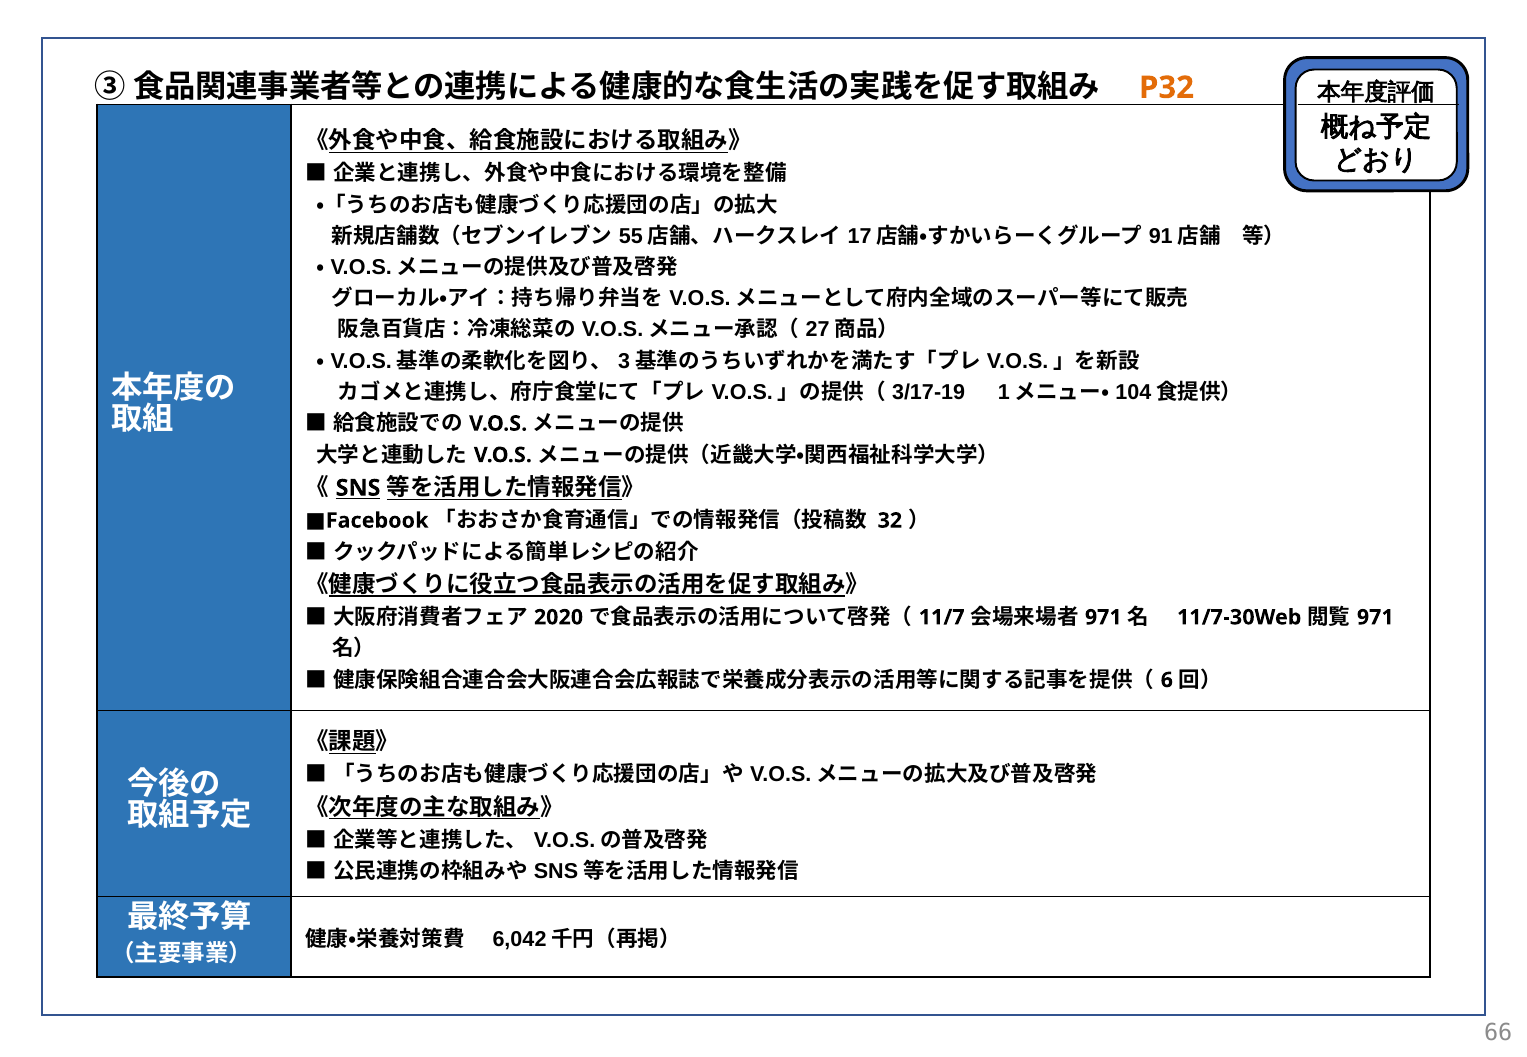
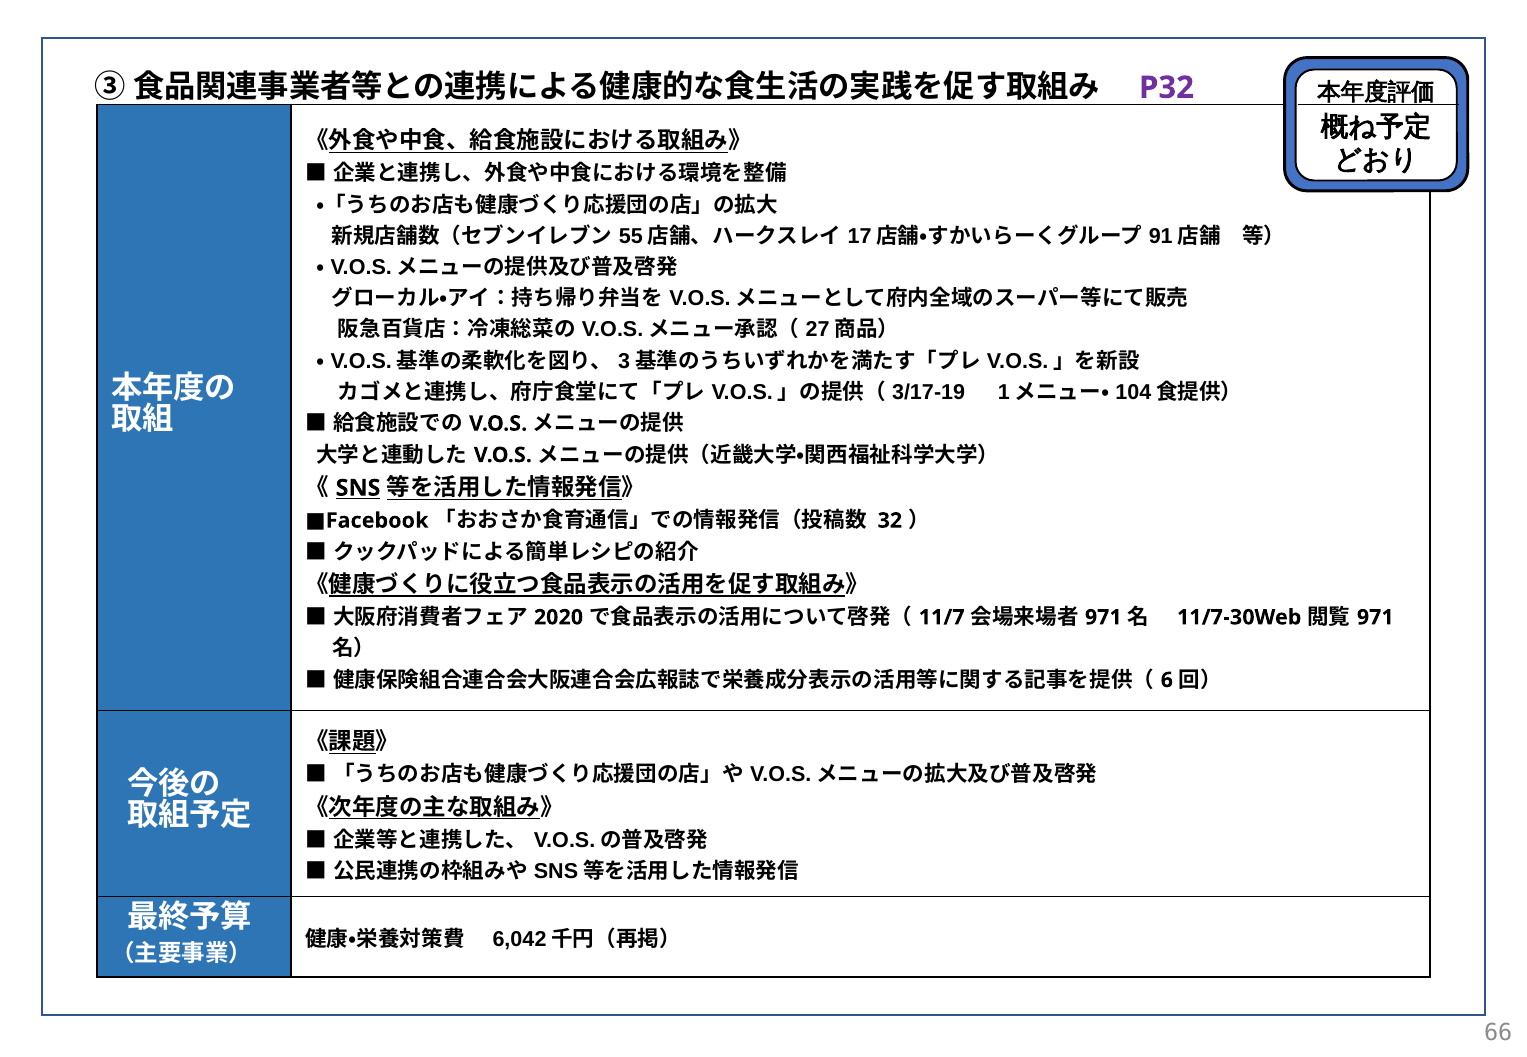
P32 colour: orange -> purple (1167, 88)
